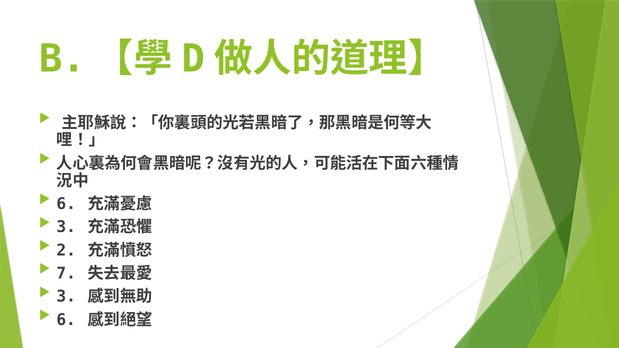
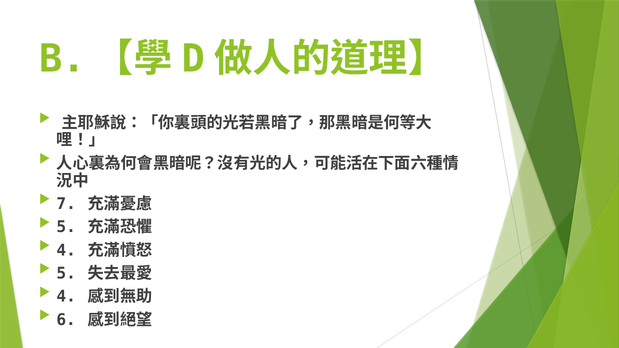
6: 6 -> 7 (66, 204)
3: 3 -> 5 (66, 227)
2: 2 -> 4 (66, 250)
7: 7 -> 5 (66, 274)
3: 3 -> 4 (66, 297)
